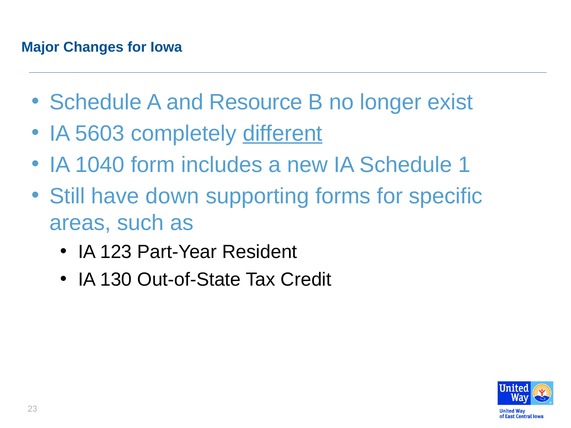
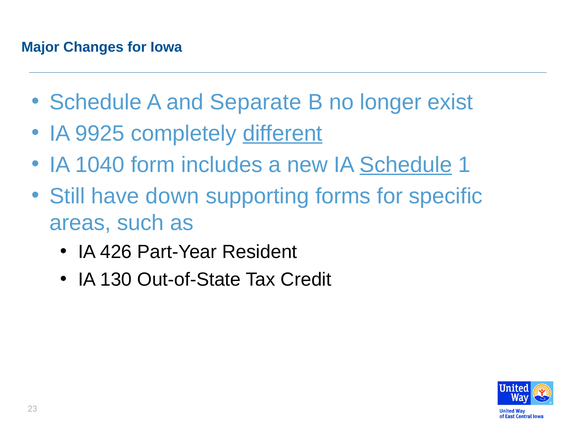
Resource: Resource -> Separate (256, 102)
5603: 5603 -> 9925 (100, 134)
Schedule underline: none -> present (406, 165)
123: 123 -> 426 (116, 252)
